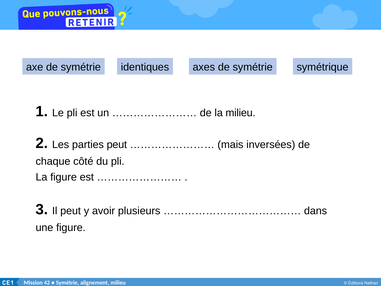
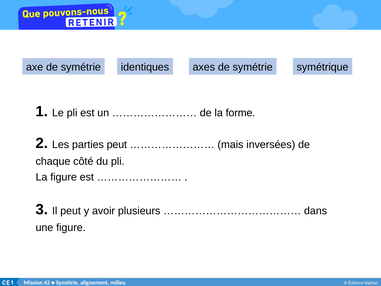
la milieu: milieu -> forme (240, 113)
